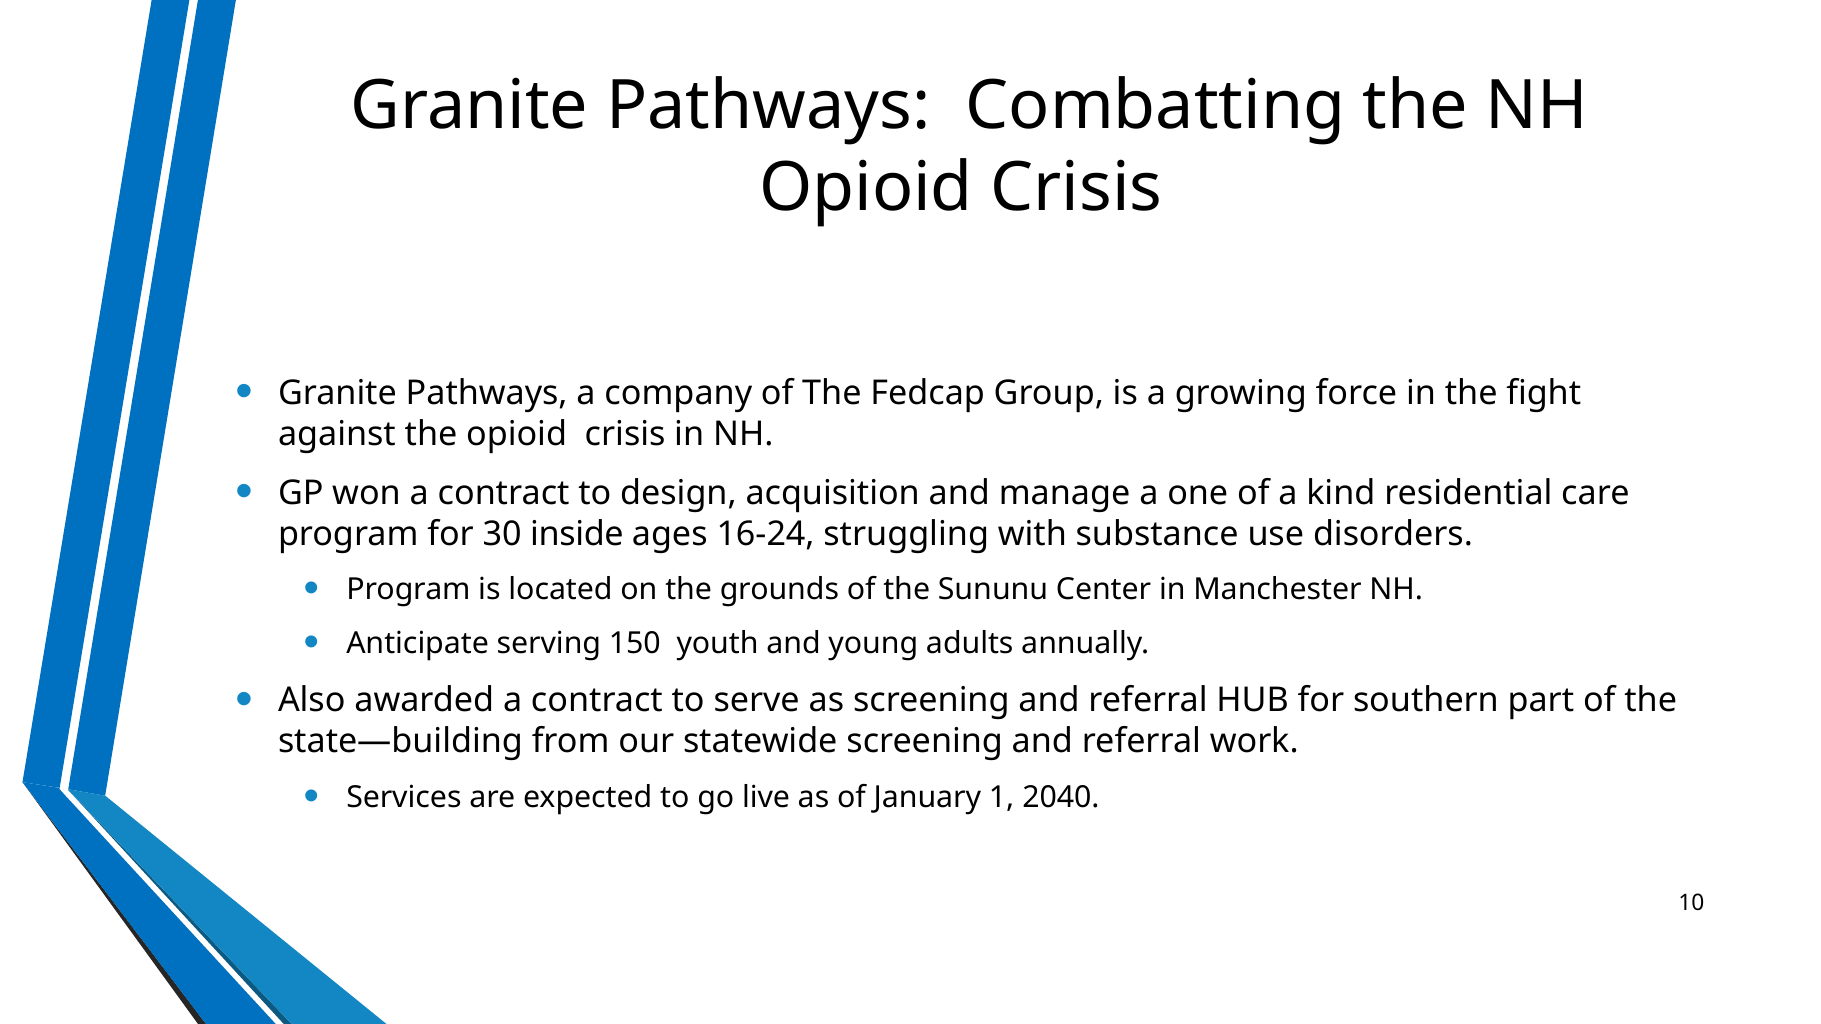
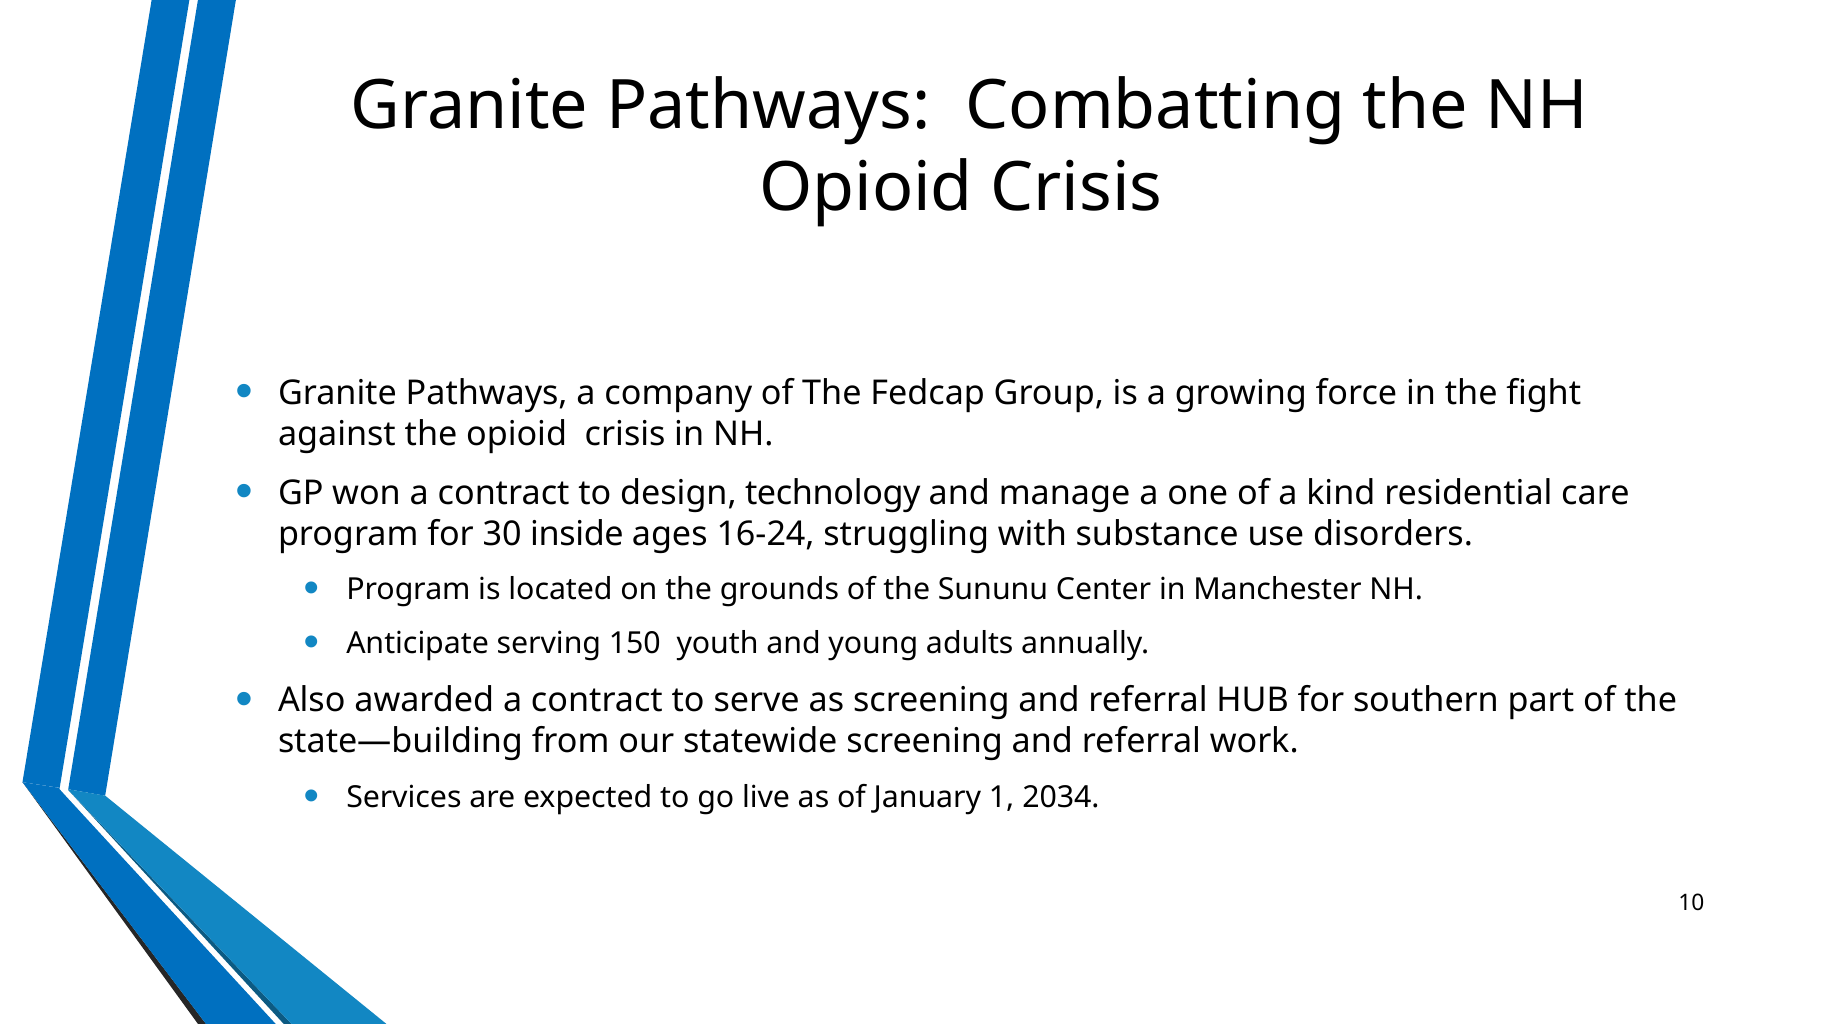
acquisition: acquisition -> technology (833, 493)
2040: 2040 -> 2034 (1061, 798)
